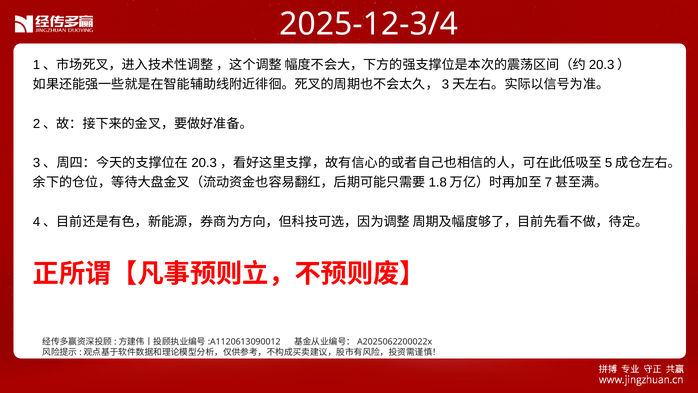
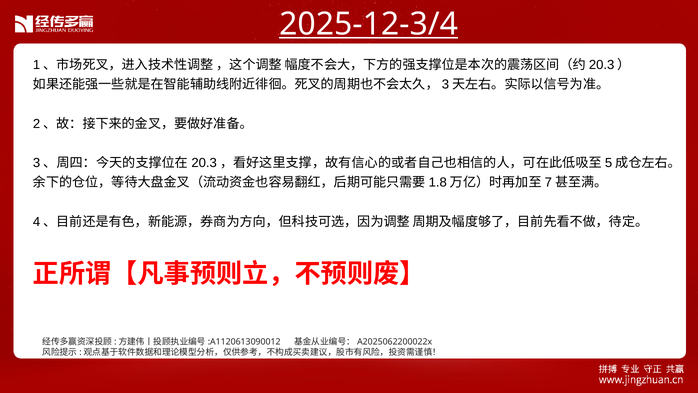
2025-12-3/4 underline: none -> present (369, 24)
